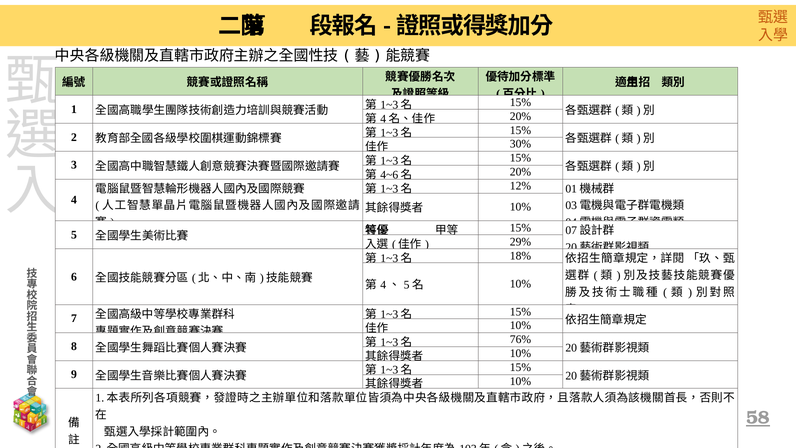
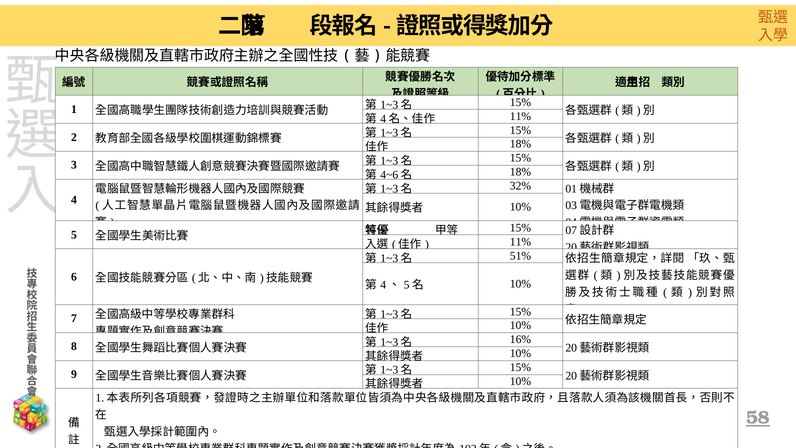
20%: 20% -> 11% (520, 116)
30%: 30% -> 18% (520, 144)
20%: 20% -> 18% (520, 172)
12%: 12% -> 32% (520, 186)
29%: 29% -> 11% (520, 242)
18%: 18% -> 51% (520, 256)
76%: 76% -> 16% (520, 339)
